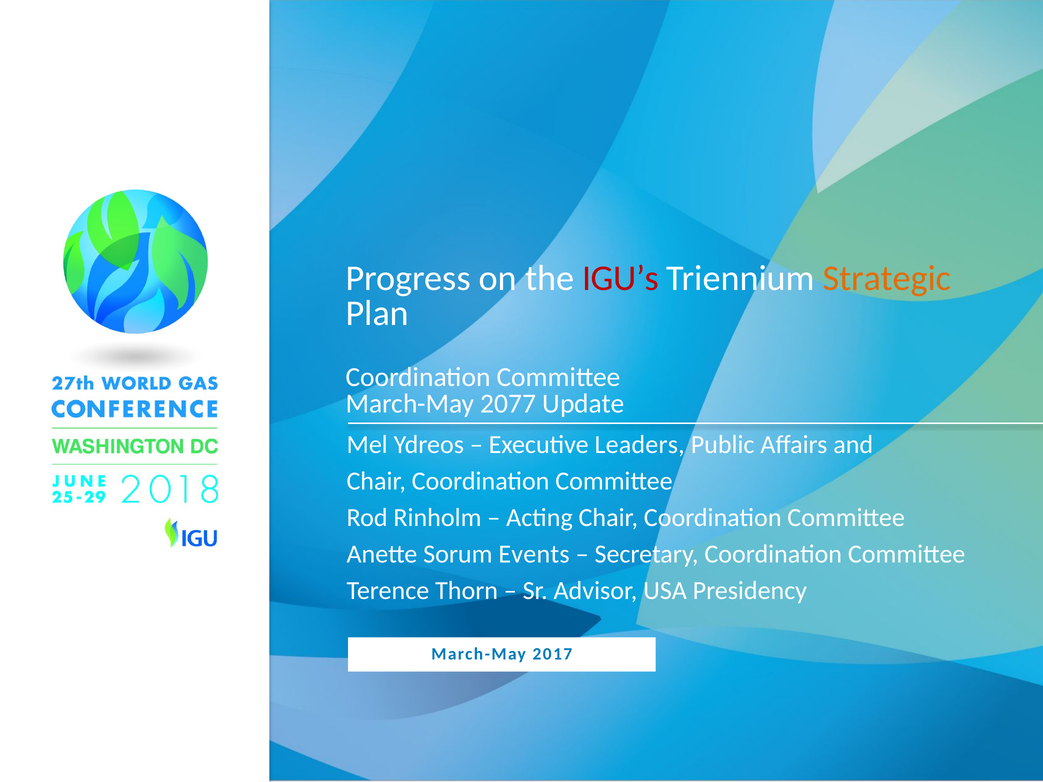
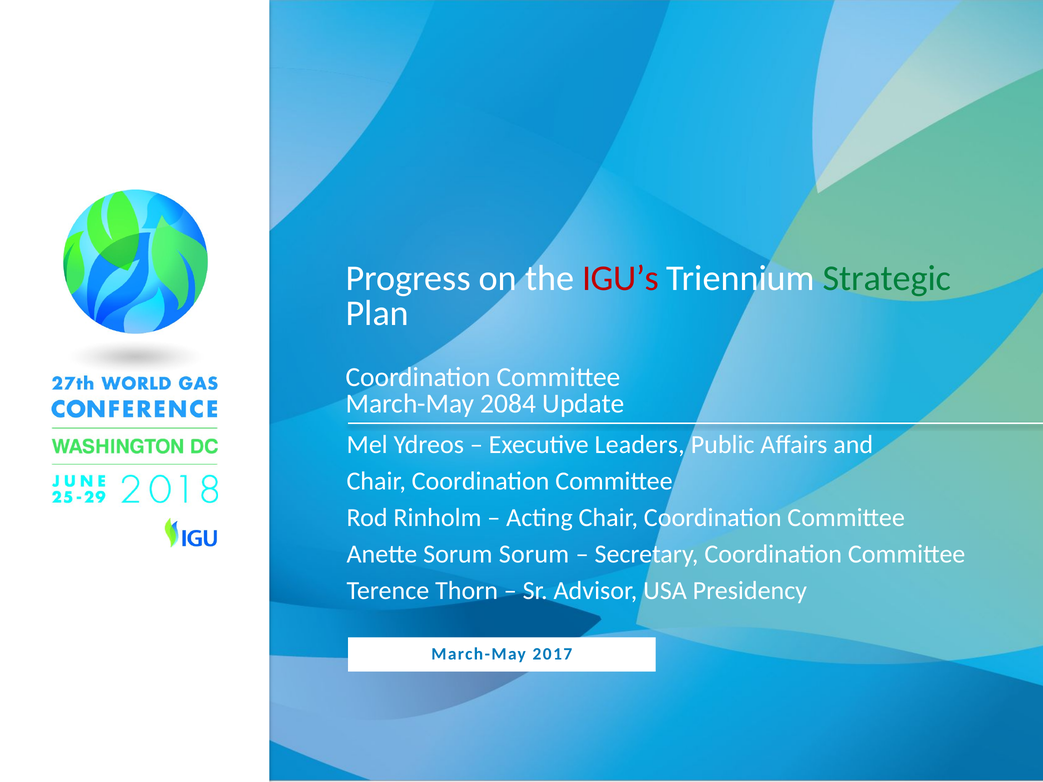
Strategic colour: orange -> green (887, 278)
2077: 2077 -> 2084 (508, 404)
Sorum Events: Events -> Sorum (534, 555)
